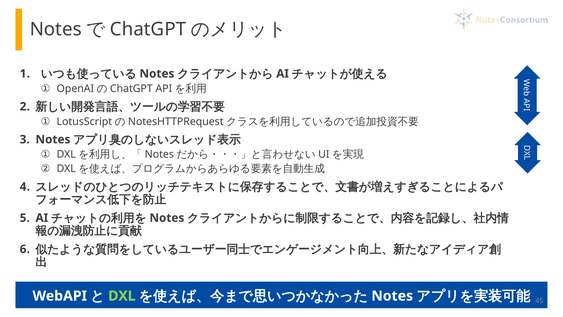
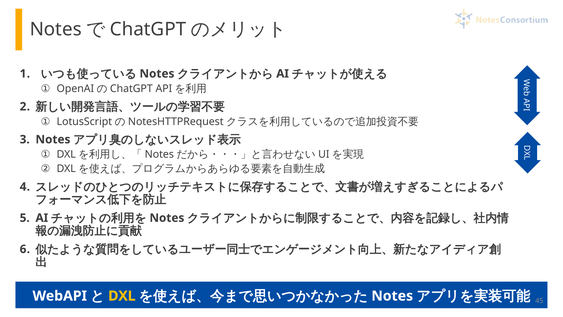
DXL colour: light green -> yellow (122, 296)
